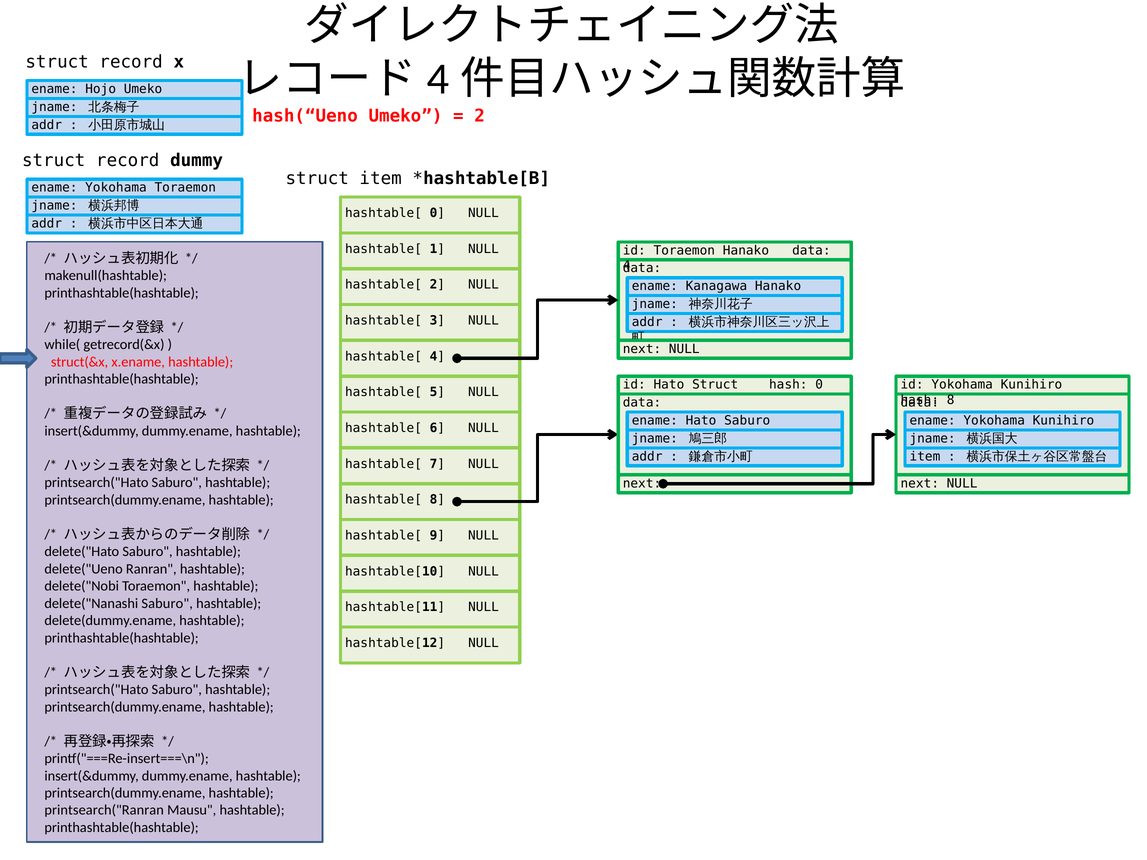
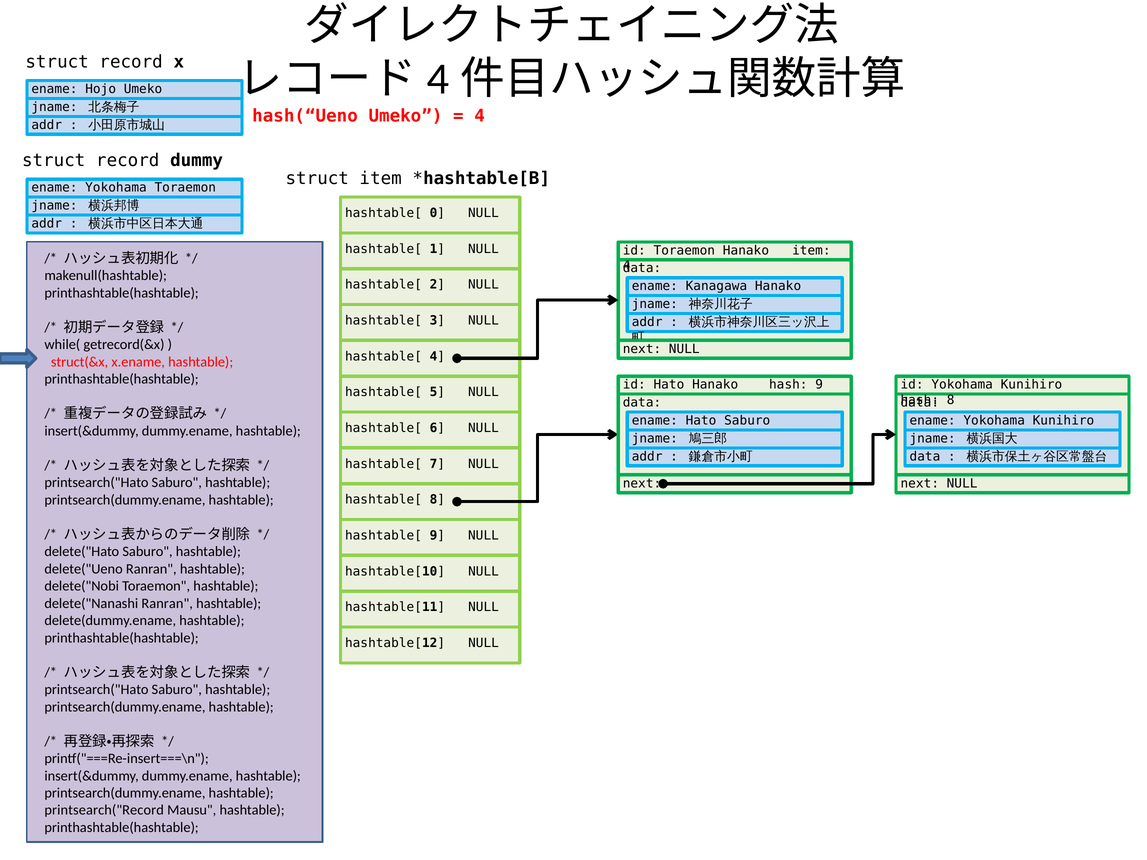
2: 2 -> 4 (480, 116)
Hanako data: data -> item (811, 250)
Hato Struct: Struct -> Hanako (715, 385)
hash 0: 0 -> 9 (819, 385)
item: item -> data (925, 457)
delete("Nanashi Saburo: Saburo -> Ranran (167, 603)
printsearch("Ranran: printsearch("Ranran -> printsearch("Record (104, 810)
